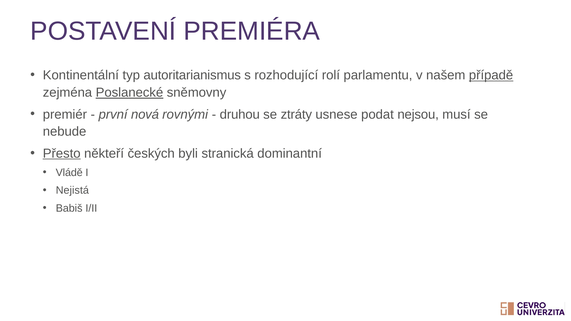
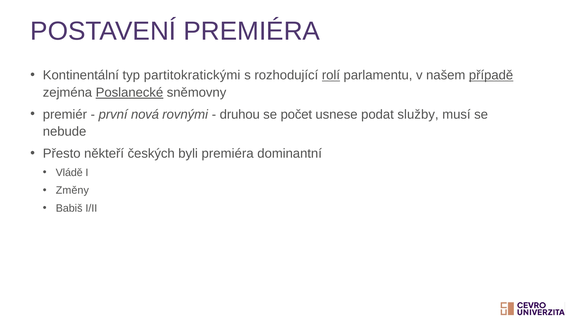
autoritarianismus: autoritarianismus -> partitokratickými (192, 75)
rolí underline: none -> present (331, 75)
ztráty: ztráty -> počet (296, 114)
nejsou: nejsou -> služby (418, 114)
Přesto underline: present -> none (62, 154)
byli stranická: stranická -> premiéra (228, 154)
Nejistá: Nejistá -> Změny (72, 191)
